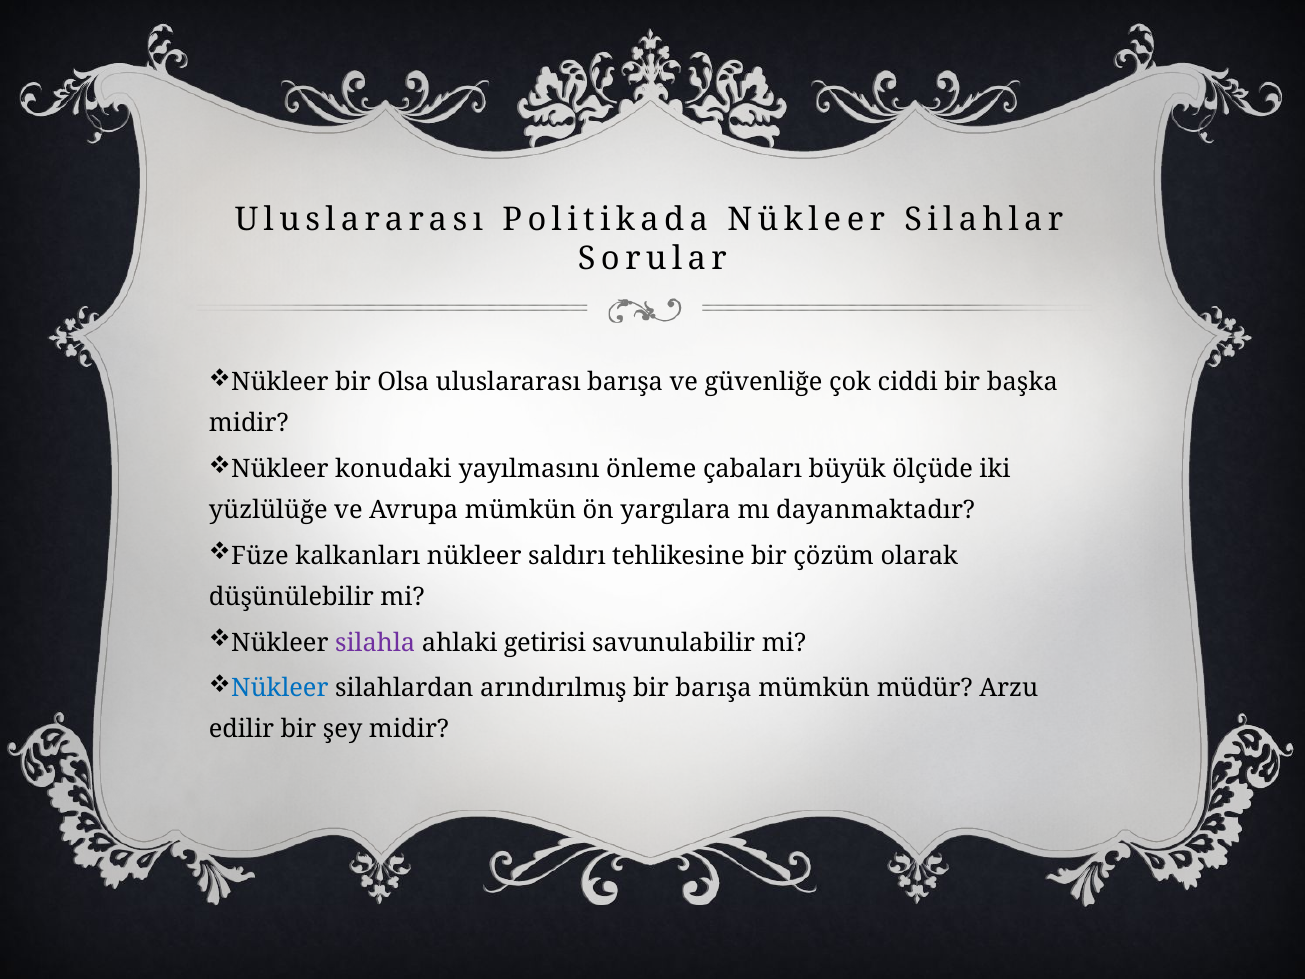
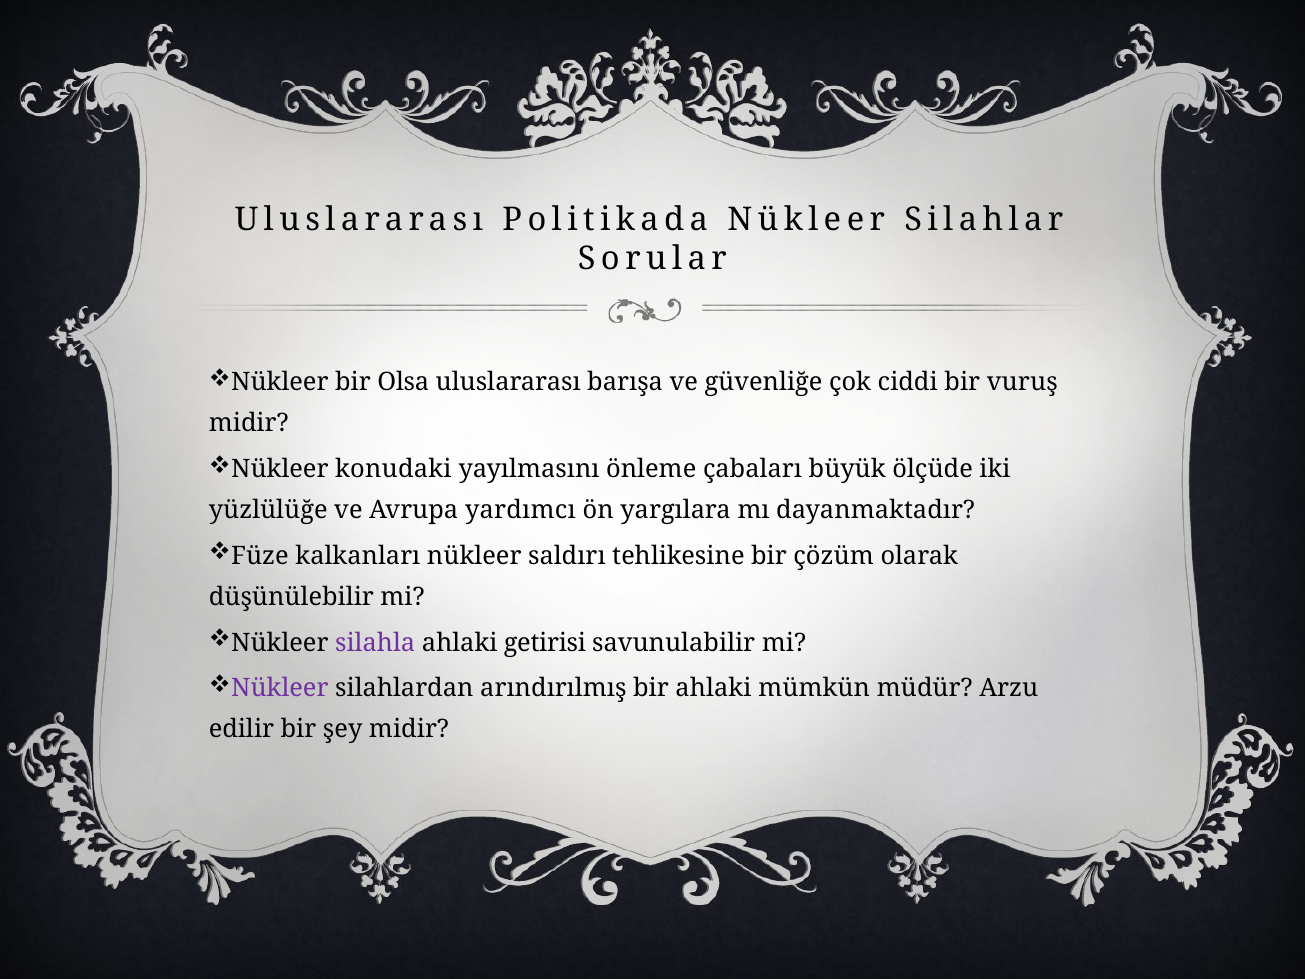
başka: başka -> vuruş (1022, 382)
Avrupa mümkün: mümkün -> yardımcı (520, 510)
Nükleer colour: blue -> purple (280, 688)
bir barışa: barışa -> ahlaki (714, 688)
